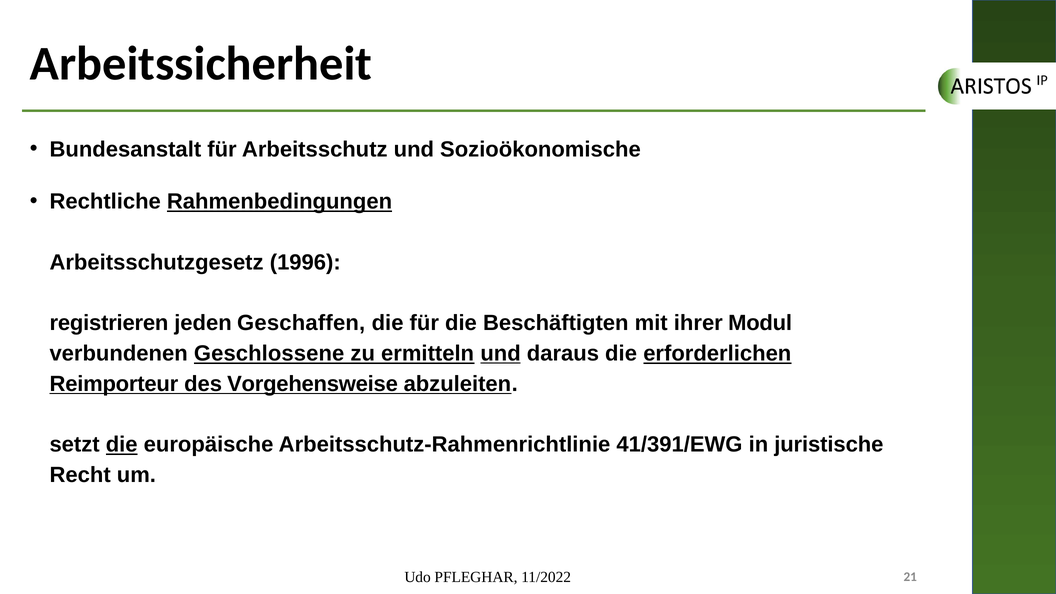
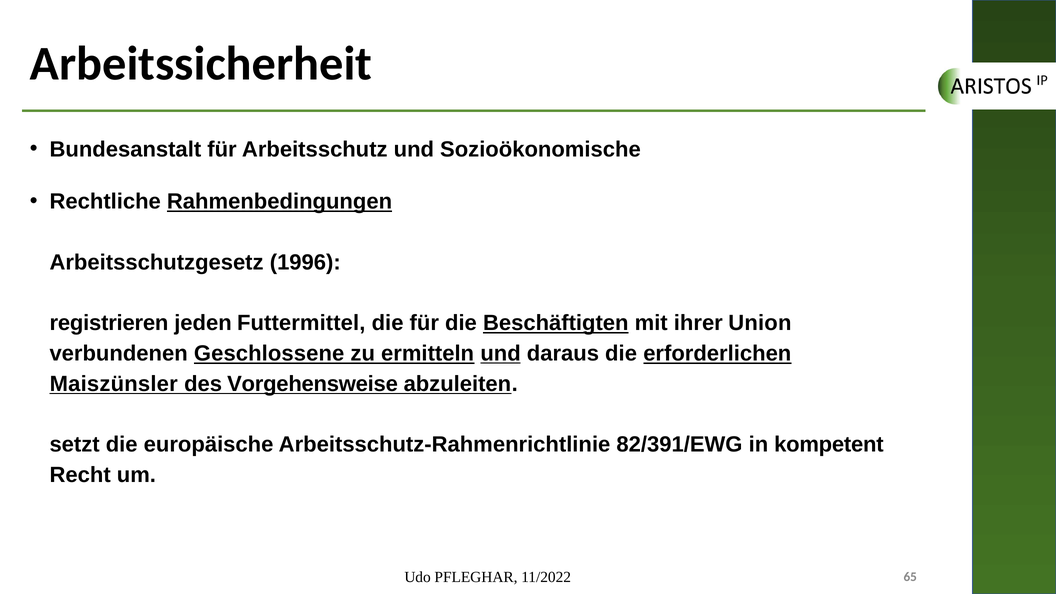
Geschaffen: Geschaffen -> Futtermittel (301, 323)
Beschäftigten underline: none -> present (556, 323)
Modul: Modul -> Union (760, 323)
Reimporteur: Reimporteur -> Maiszünsler (114, 384)
die underline: present -> none (122, 445)
41/391/EWG: 41/391/EWG -> 82/391/EWG (679, 445)
juristische: juristische -> kompetent (829, 445)
21: 21 -> 65 (910, 577)
